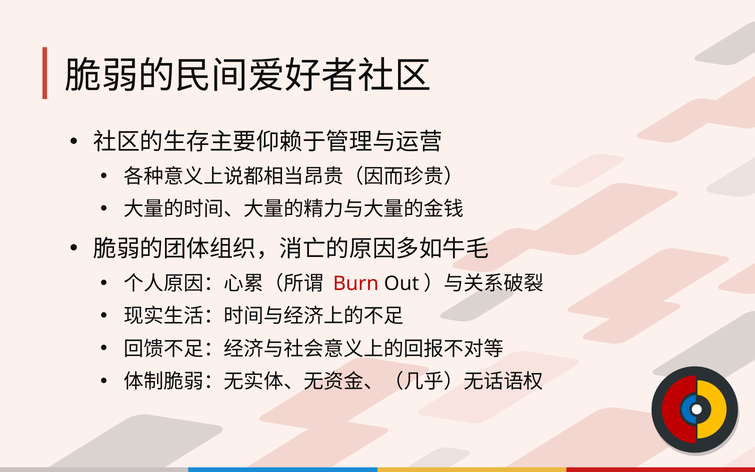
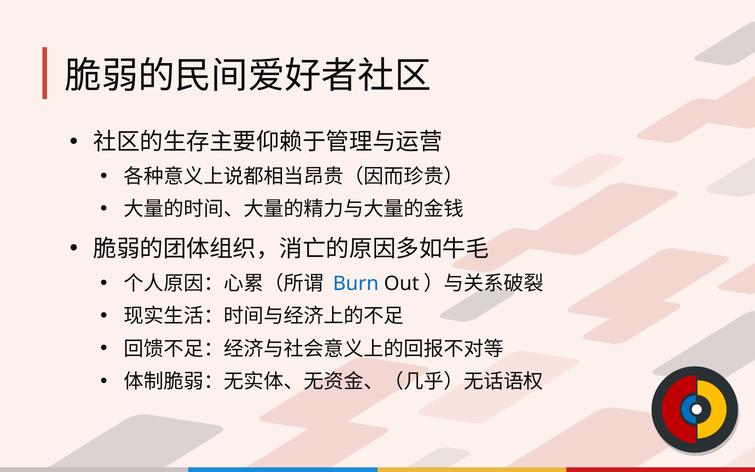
Burn colour: red -> blue (356, 283)
